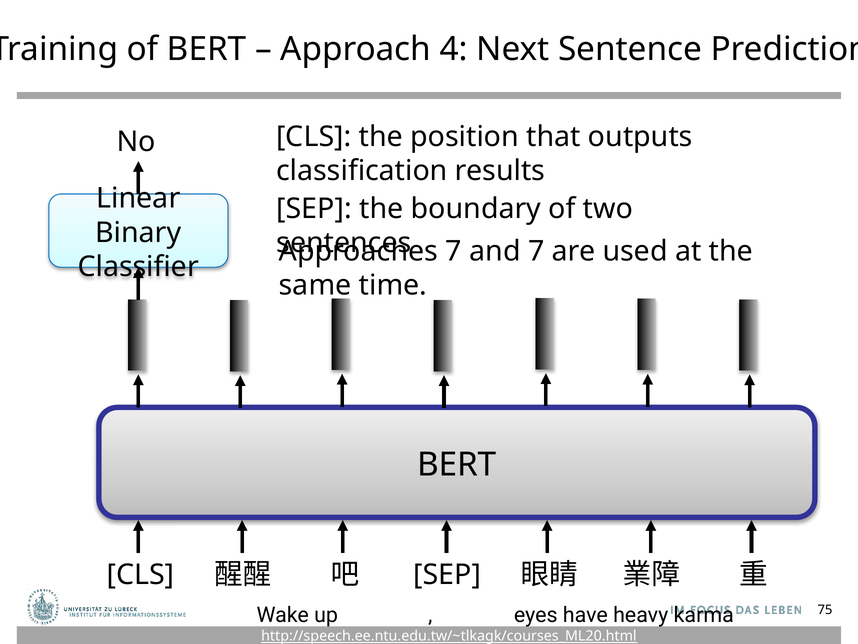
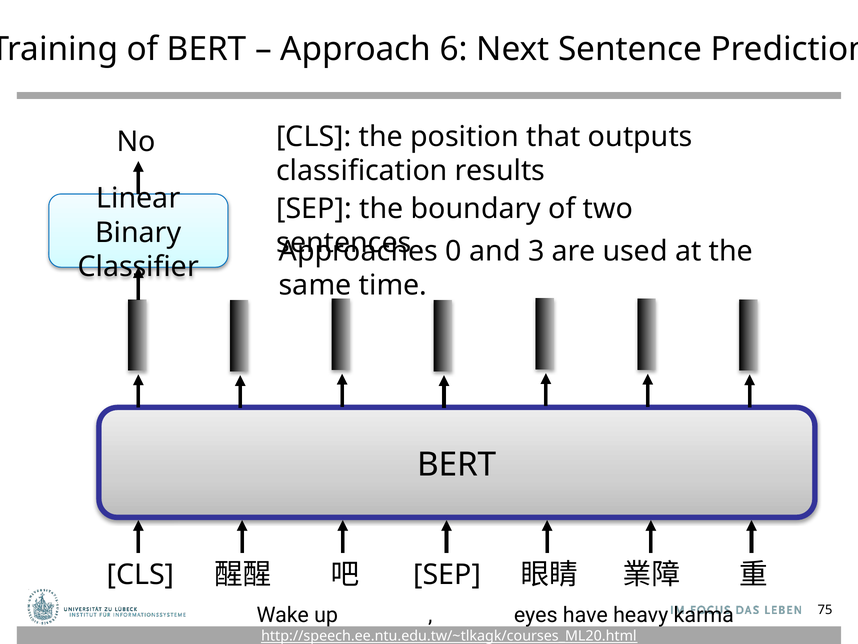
4: 4 -> 6 (454, 49)
7: 7 -> 0 (454, 251)
and 7: 7 -> 3 (536, 251)
